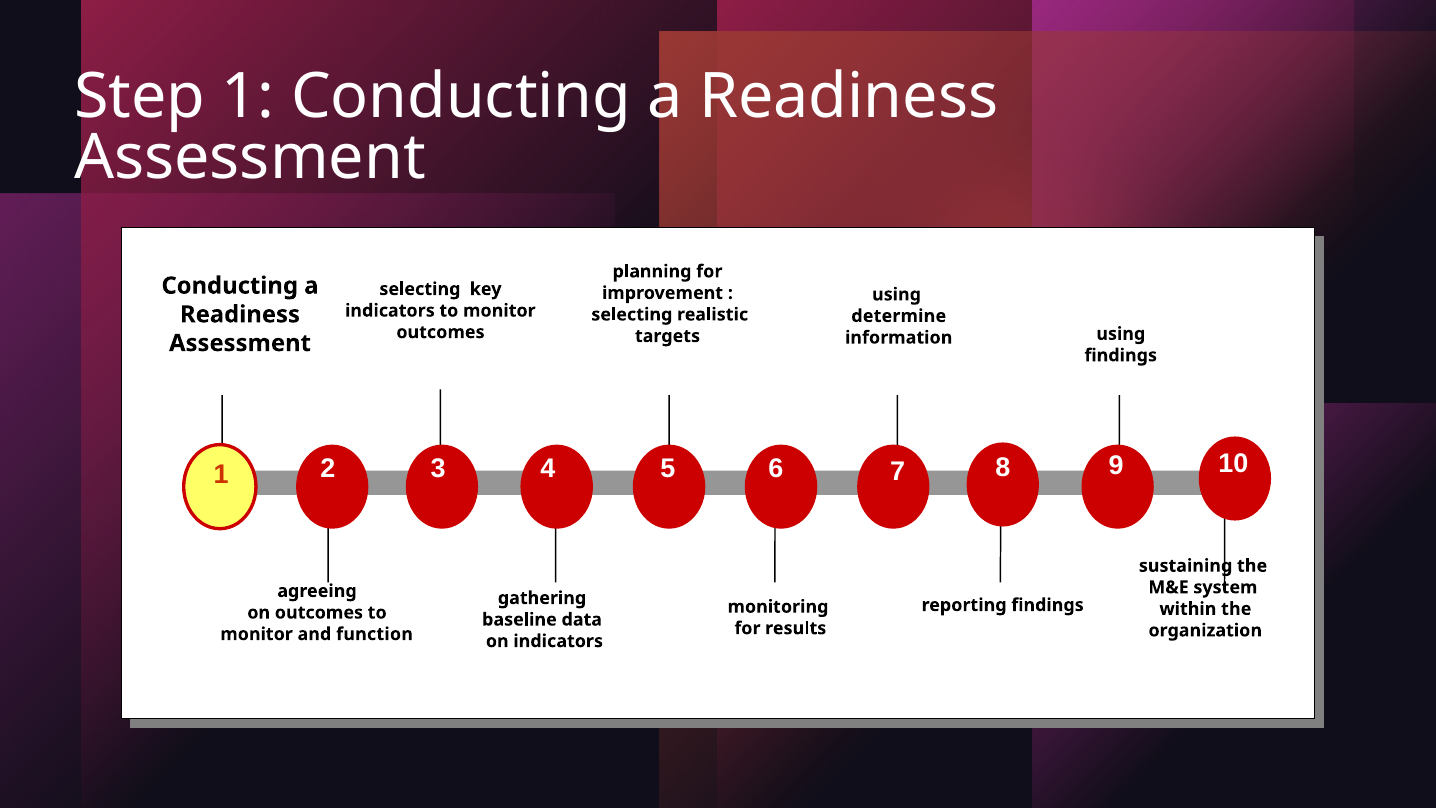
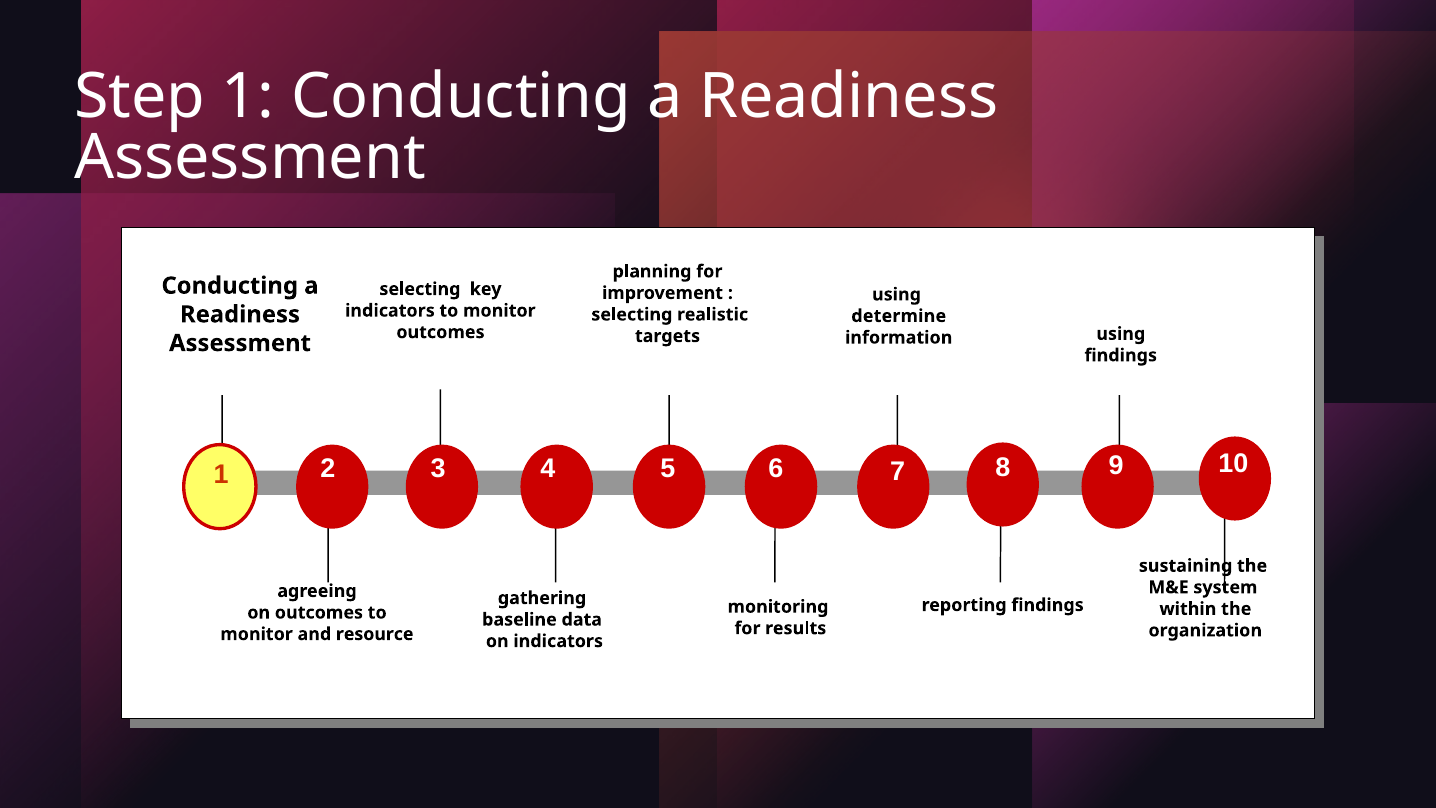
function: function -> resource (375, 634)
